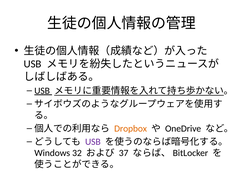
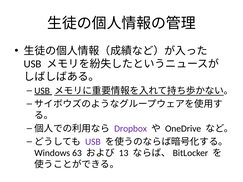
Dropbox colour: orange -> purple (131, 129)
32: 32 -> 63 (77, 153)
37: 37 -> 13 (124, 153)
